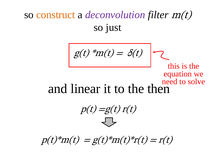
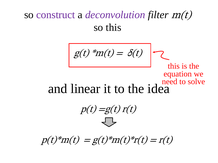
construct colour: orange -> purple (56, 15)
so just: just -> this (114, 27)
then: then -> idea (159, 89)
